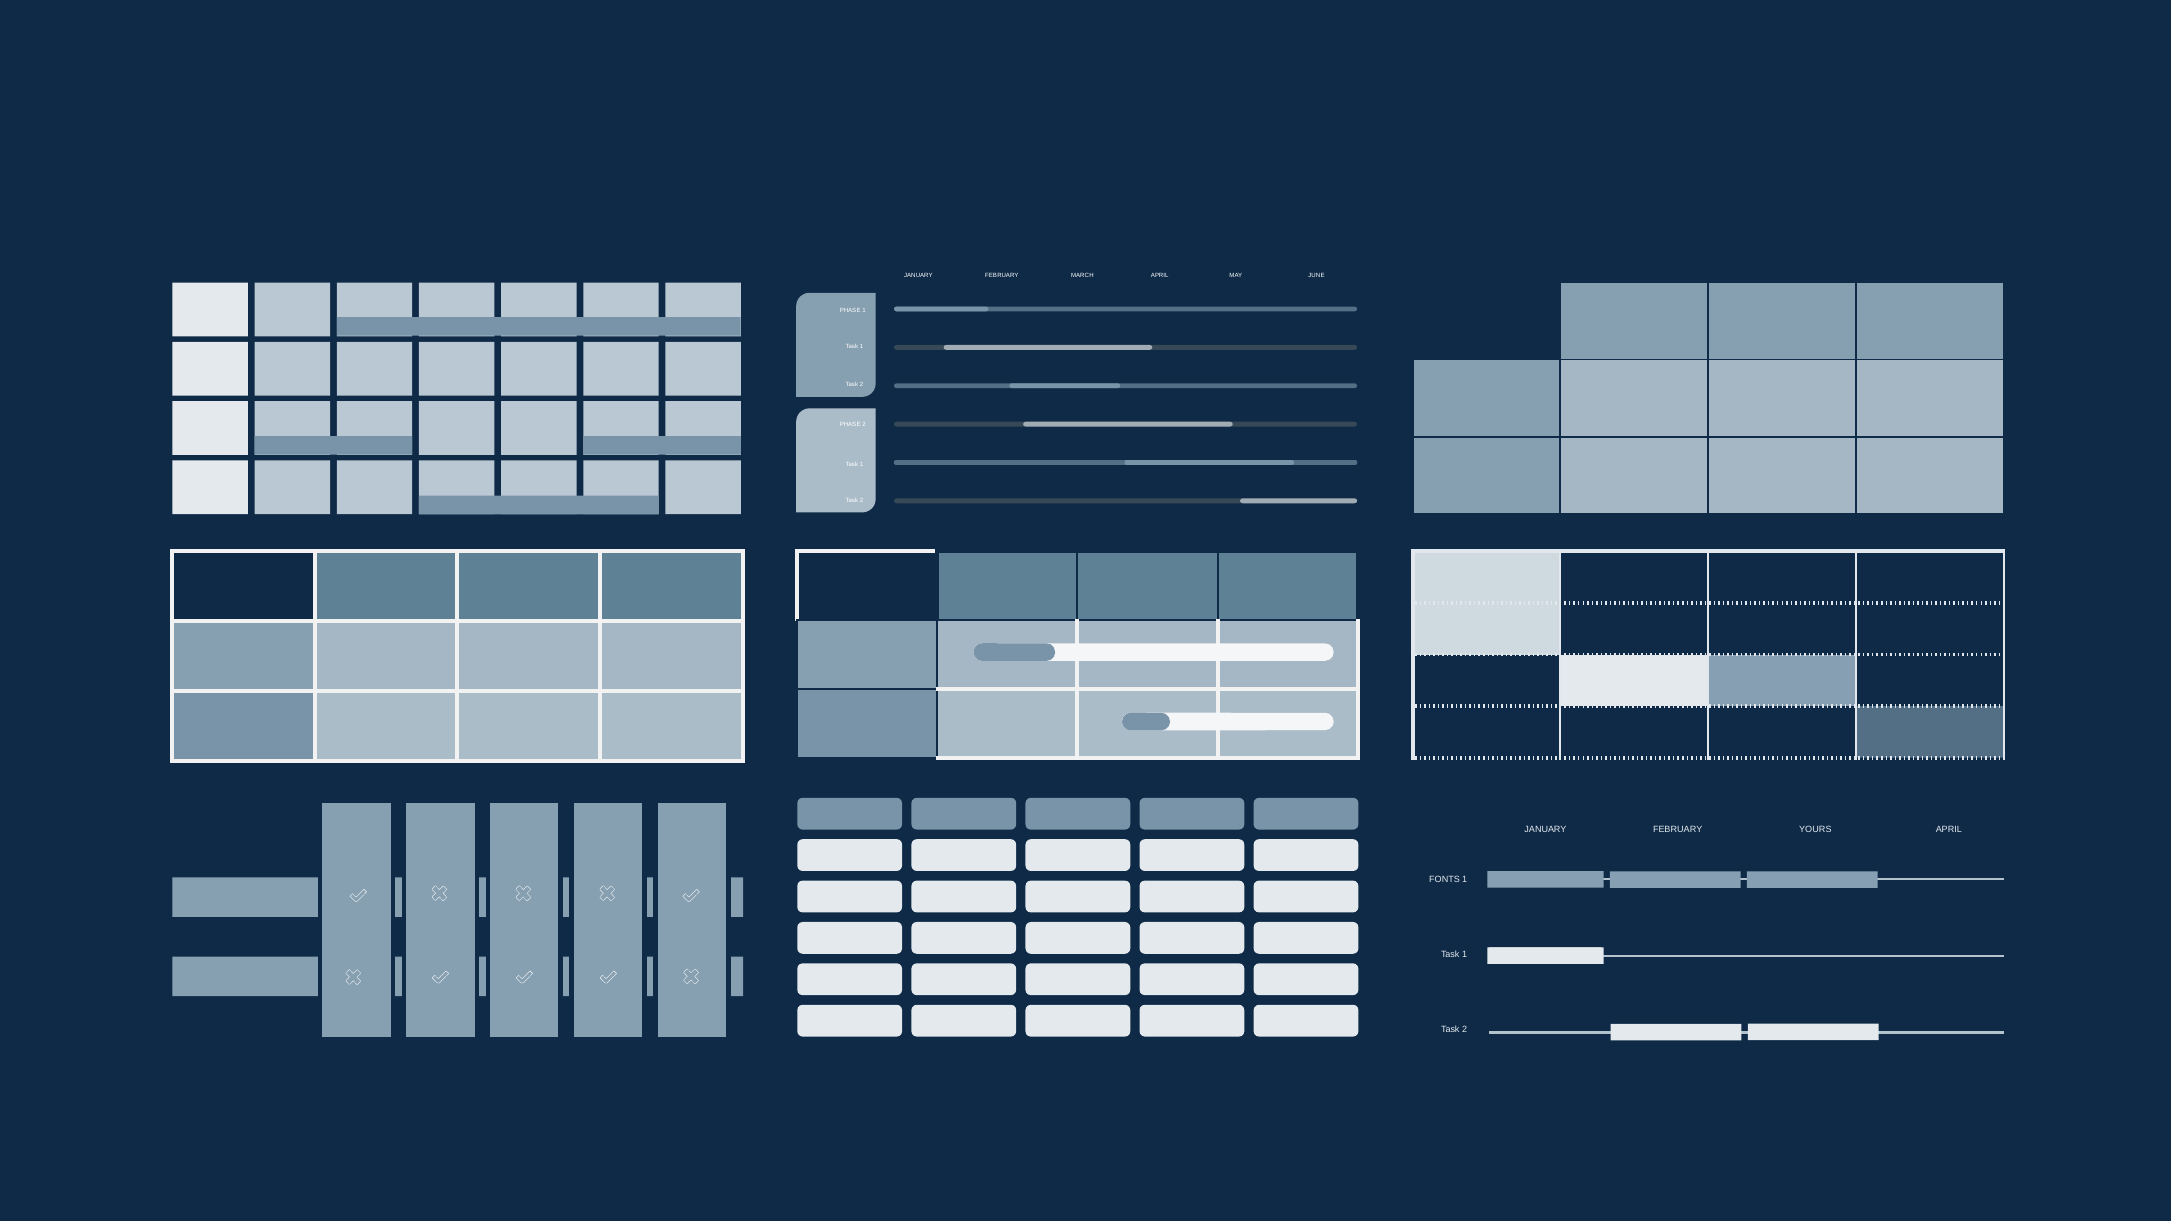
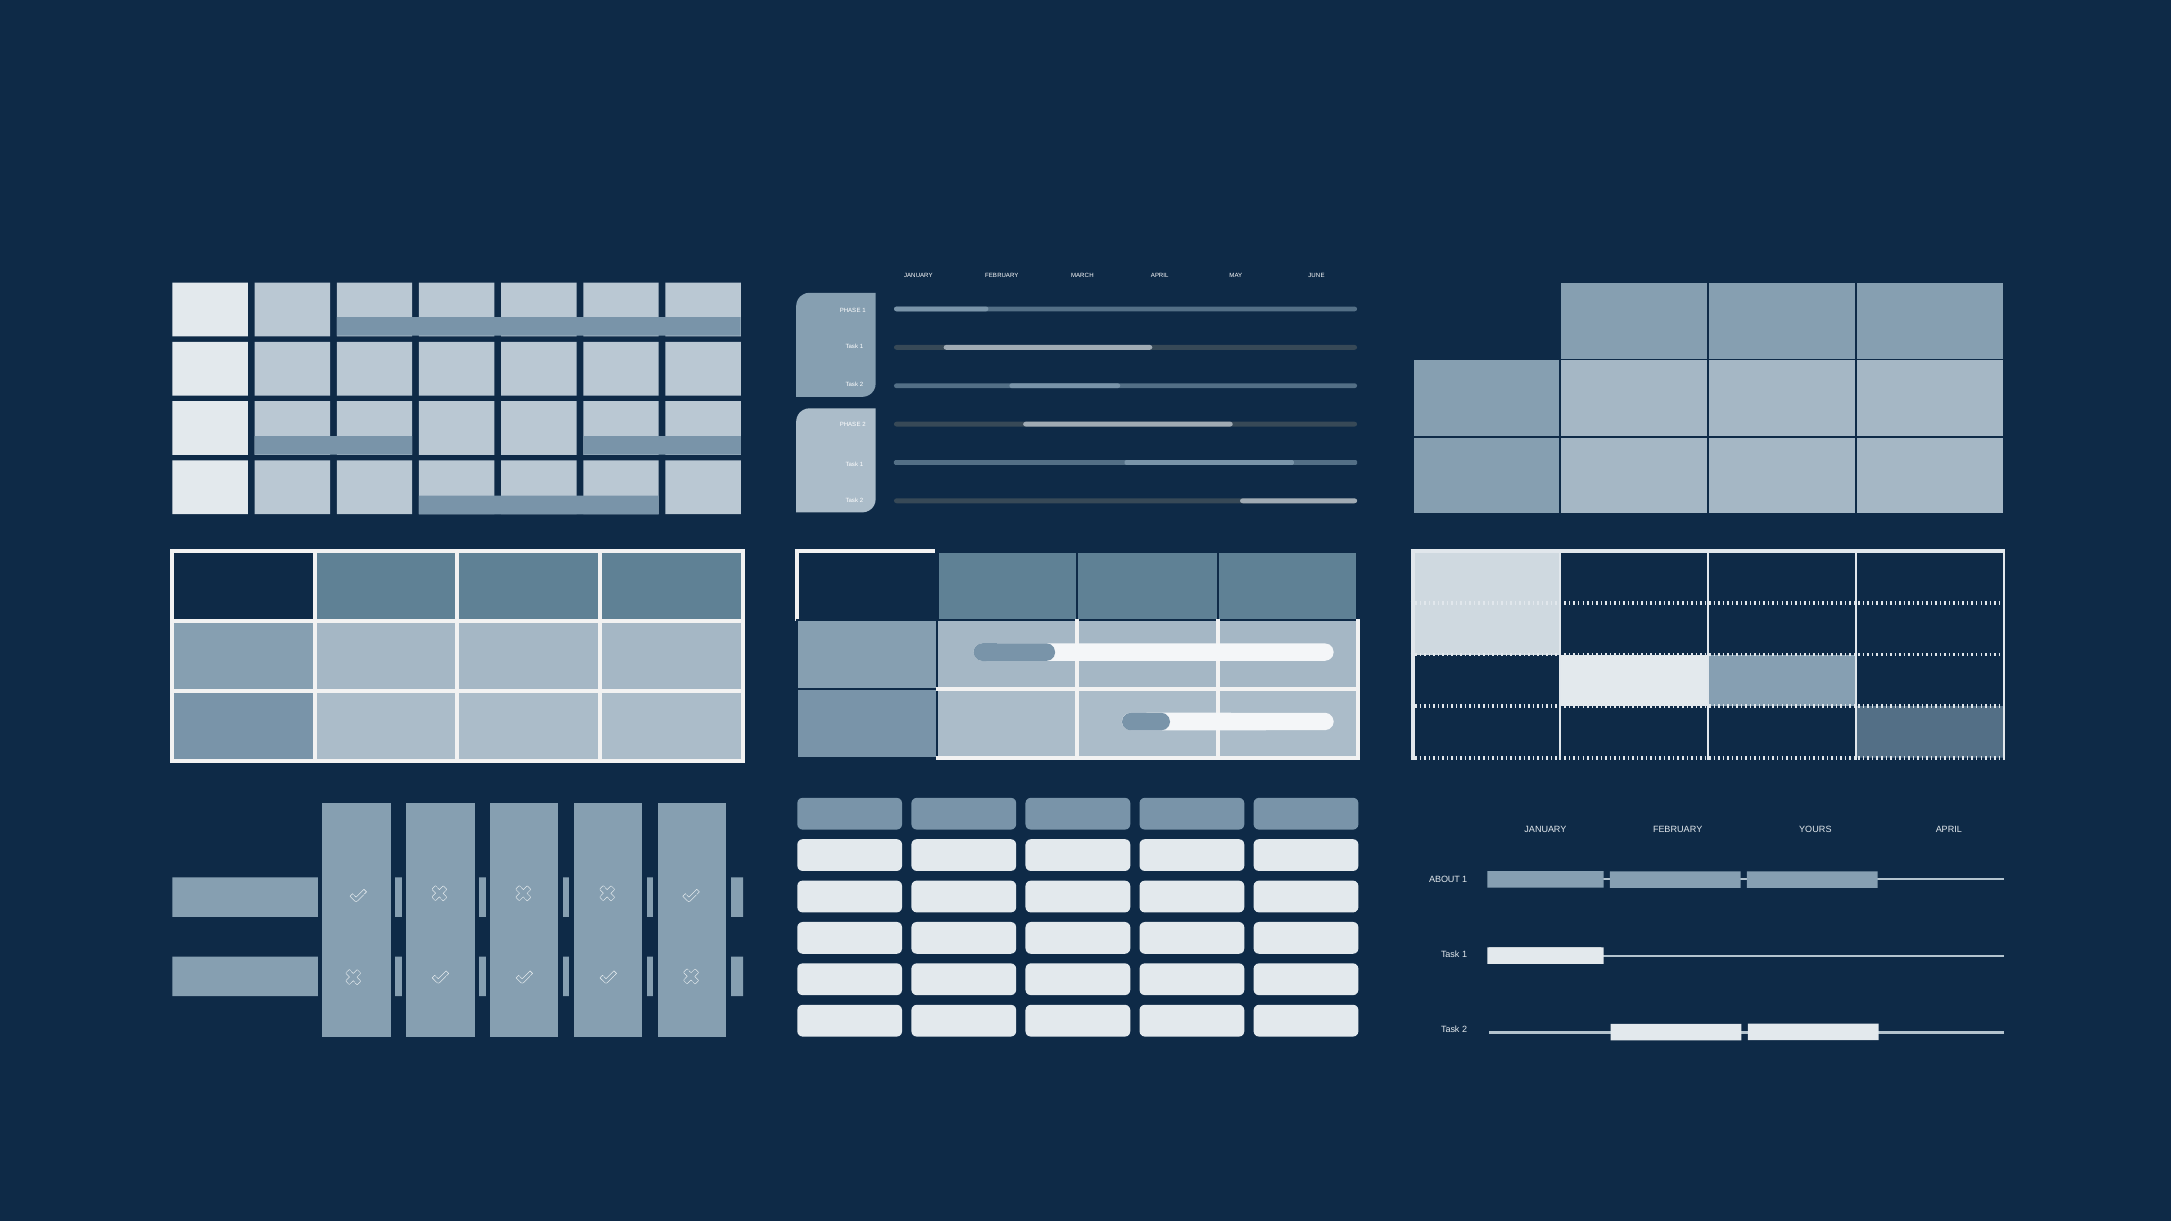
FONTS: FONTS -> ABOUT (1445, 880)
